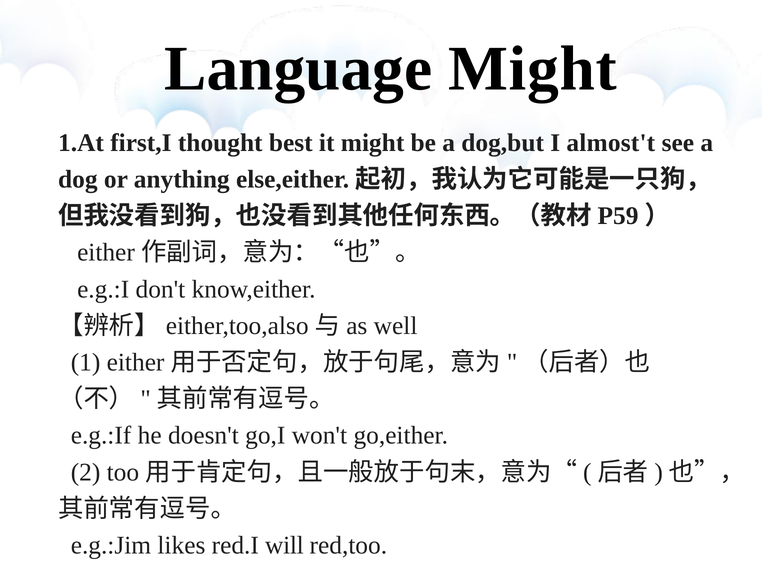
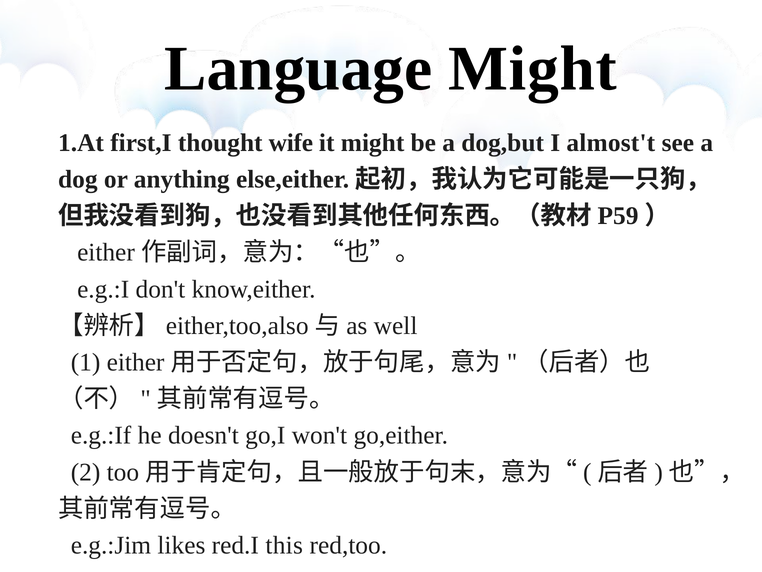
best: best -> wife (291, 143)
will: will -> this (284, 545)
